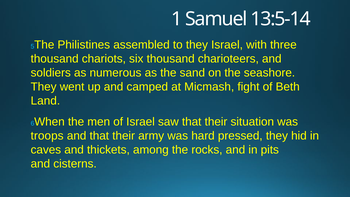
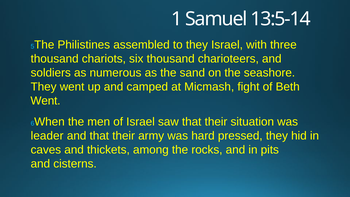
Land: Land -> Went (45, 101)
troops: troops -> leader (47, 136)
